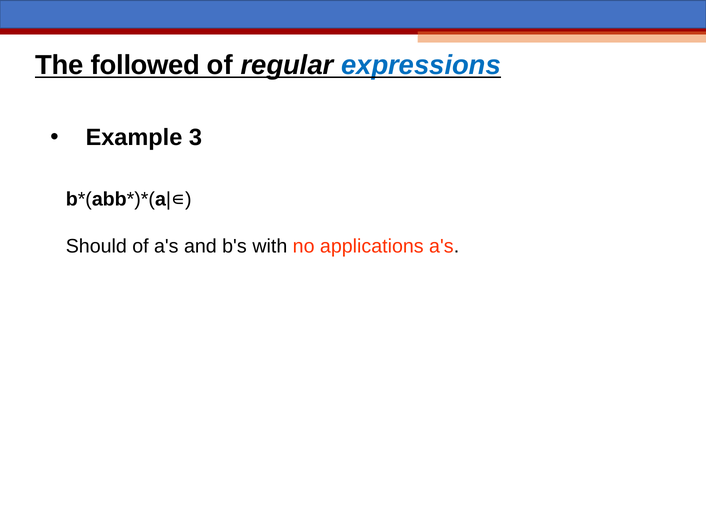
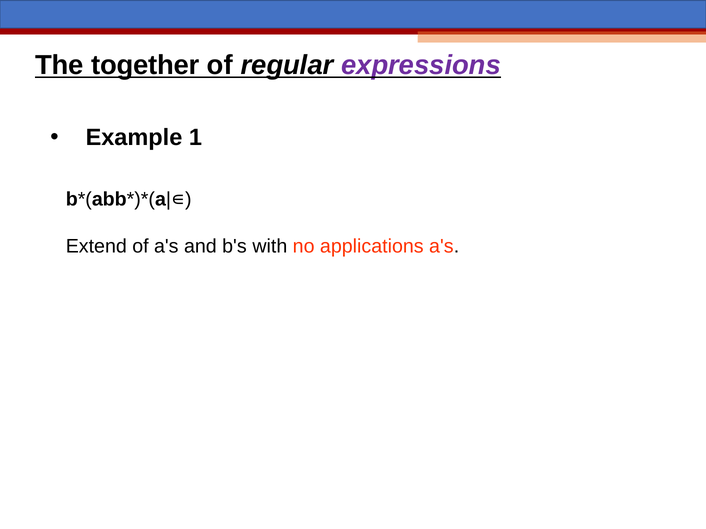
followed: followed -> together (145, 65)
expressions colour: blue -> purple (421, 65)
3: 3 -> 1 (195, 138)
Should: Should -> Extend (96, 246)
